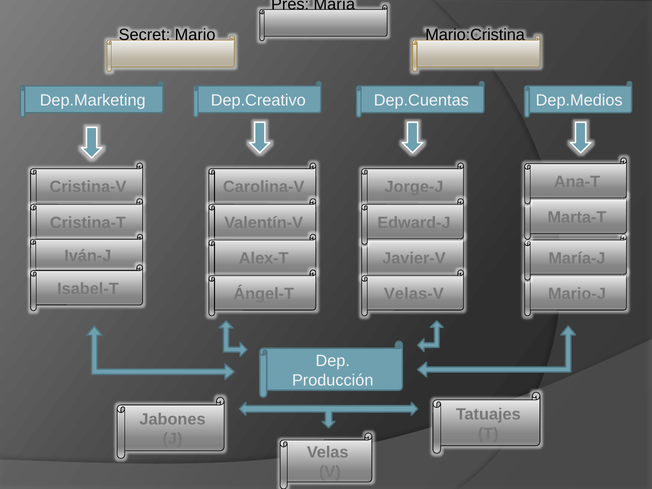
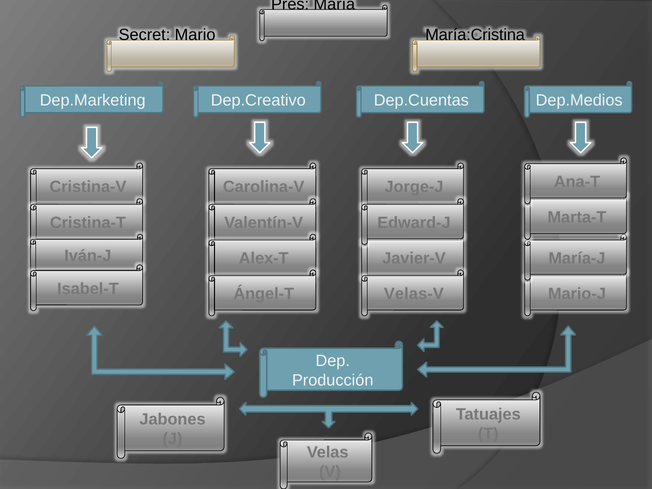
Mario:Cristina: Mario:Cristina -> María:Cristina (475, 35)
